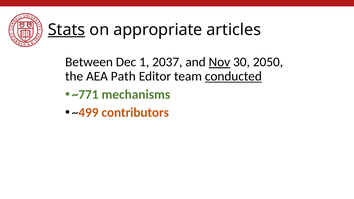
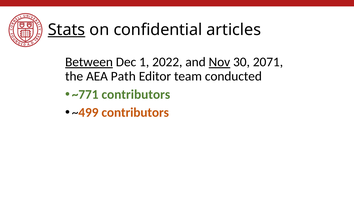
appropriate: appropriate -> confidential (158, 30)
Between underline: none -> present (89, 62)
2037: 2037 -> 2022 (167, 62)
2050: 2050 -> 2071 (268, 62)
conducted underline: present -> none (233, 76)
~771 mechanisms: mechanisms -> contributors (136, 94)
